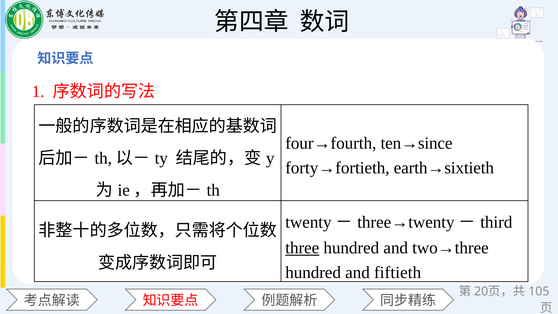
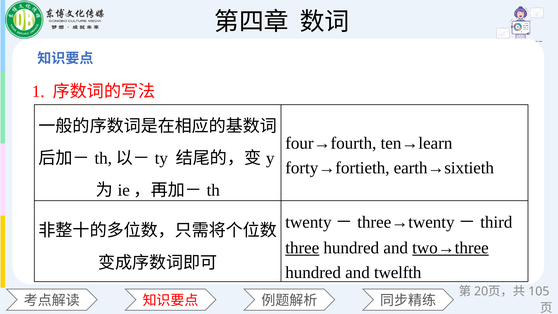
ten→since: ten→since -> ten→learn (416, 143)
two→three underline: none -> present (450, 248)
fiftieth: fiftieth -> twelfth (398, 272)
